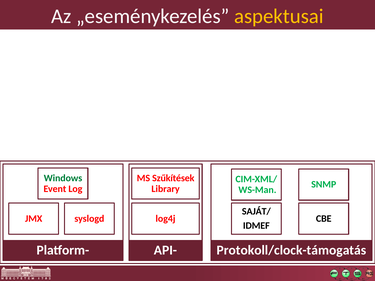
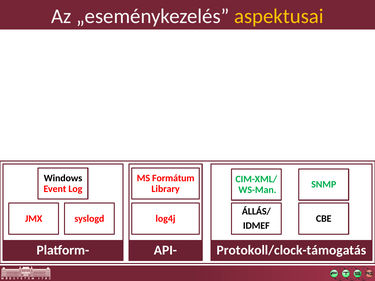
Windows colour: green -> black (63, 178)
Szűkítések: Szűkítések -> Formátum (173, 178)
SAJÁT/: SAJÁT/ -> ÁLLÁS/ (256, 212)
